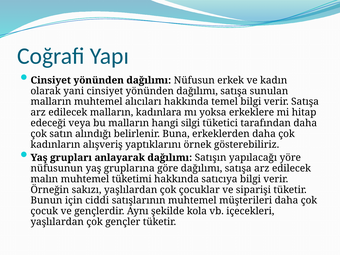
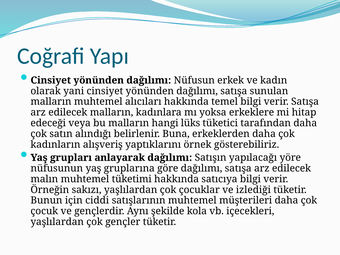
silgi: silgi -> lüks (191, 123)
siparişi: siparişi -> izlediği (253, 190)
